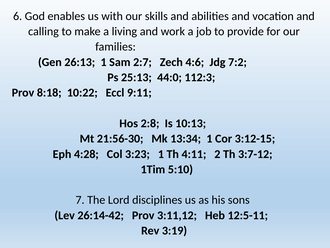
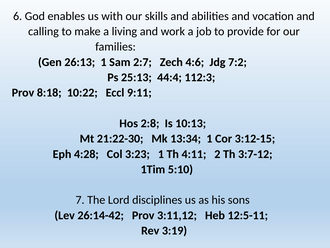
44:0: 44:0 -> 44:4 (169, 77)
21:56-30: 21:56-30 -> 21:22-30 (120, 138)
